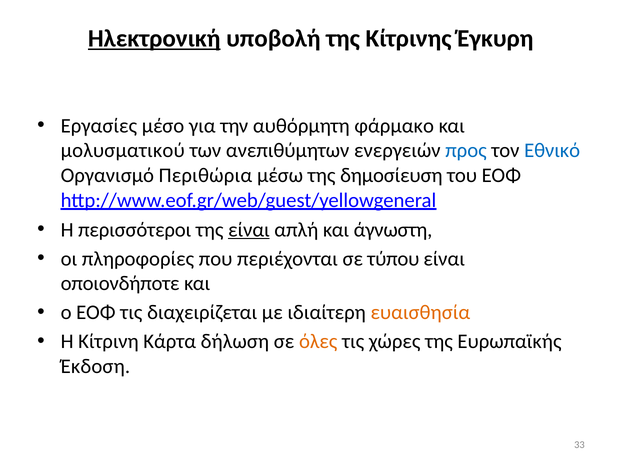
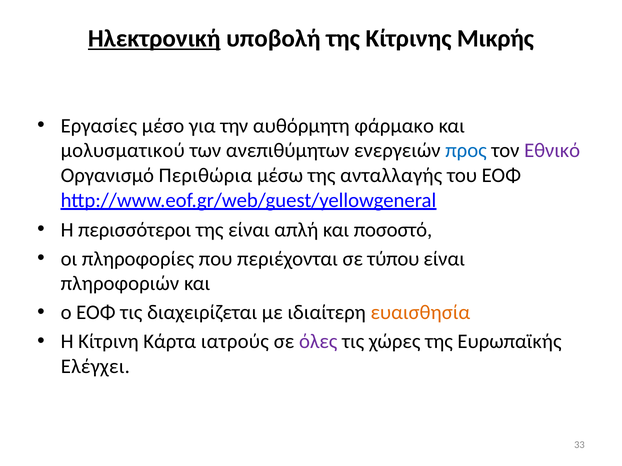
Έγκυρη: Έγκυρη -> Μικρής (495, 39)
Εθνικό colour: blue -> purple (552, 151)
δημοσίευση: δημοσίευση -> ανταλλαγής (391, 176)
είναι underline: present -> none (249, 230)
άγνωστη: άγνωστη -> ποσοστό (393, 230)
οποιονδήποτε: οποιονδήποτε -> πληροφοριών (120, 284)
δήλωση: δήλωση -> ιατρούς (235, 342)
όλες colour: orange -> purple (318, 342)
Έκδοση: Έκδοση -> Ελέγχει (95, 367)
